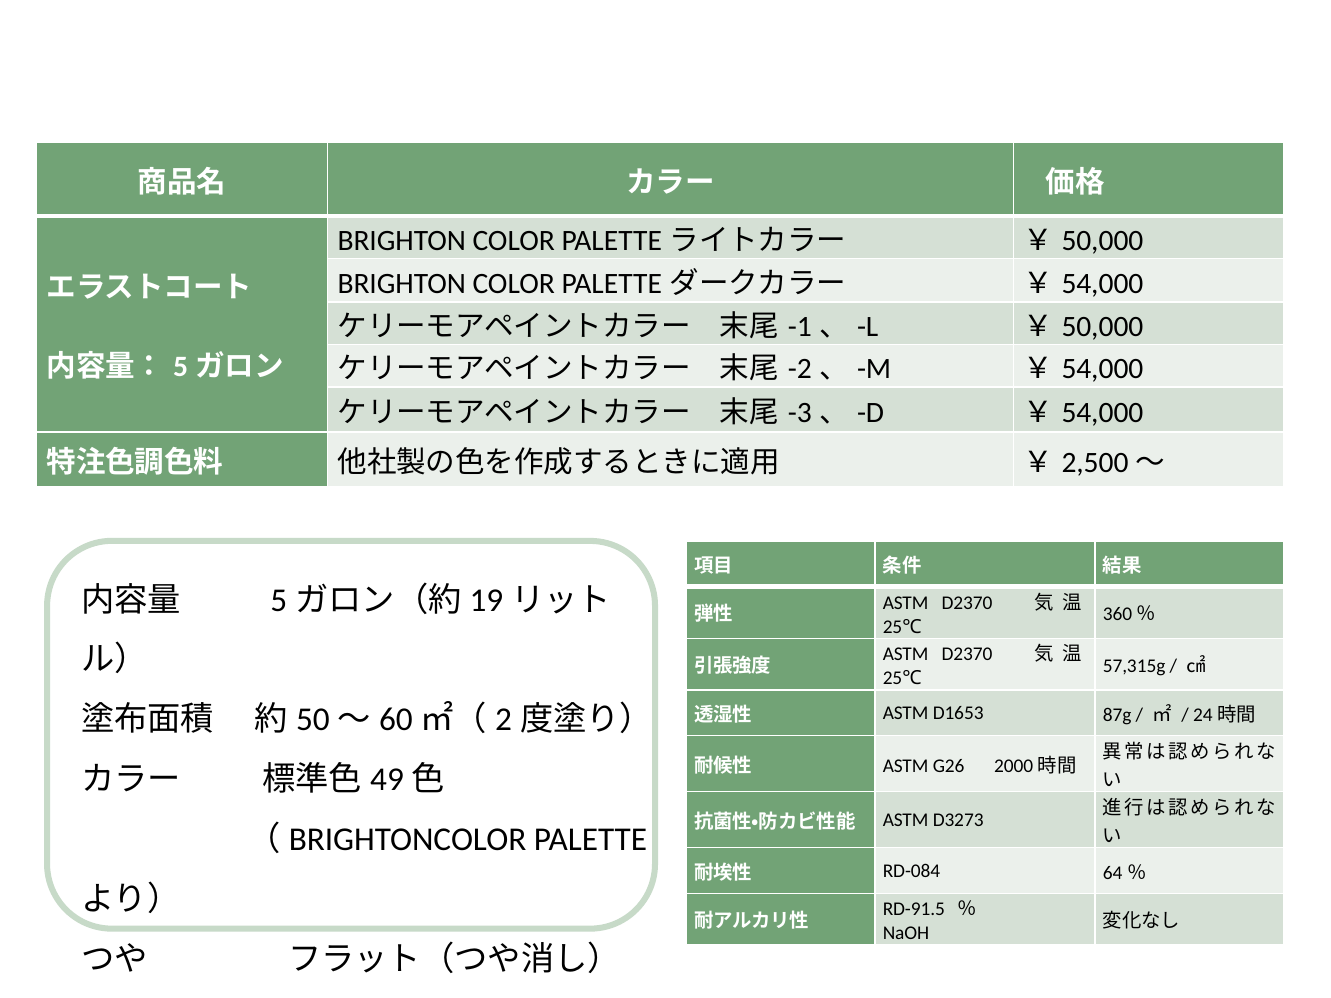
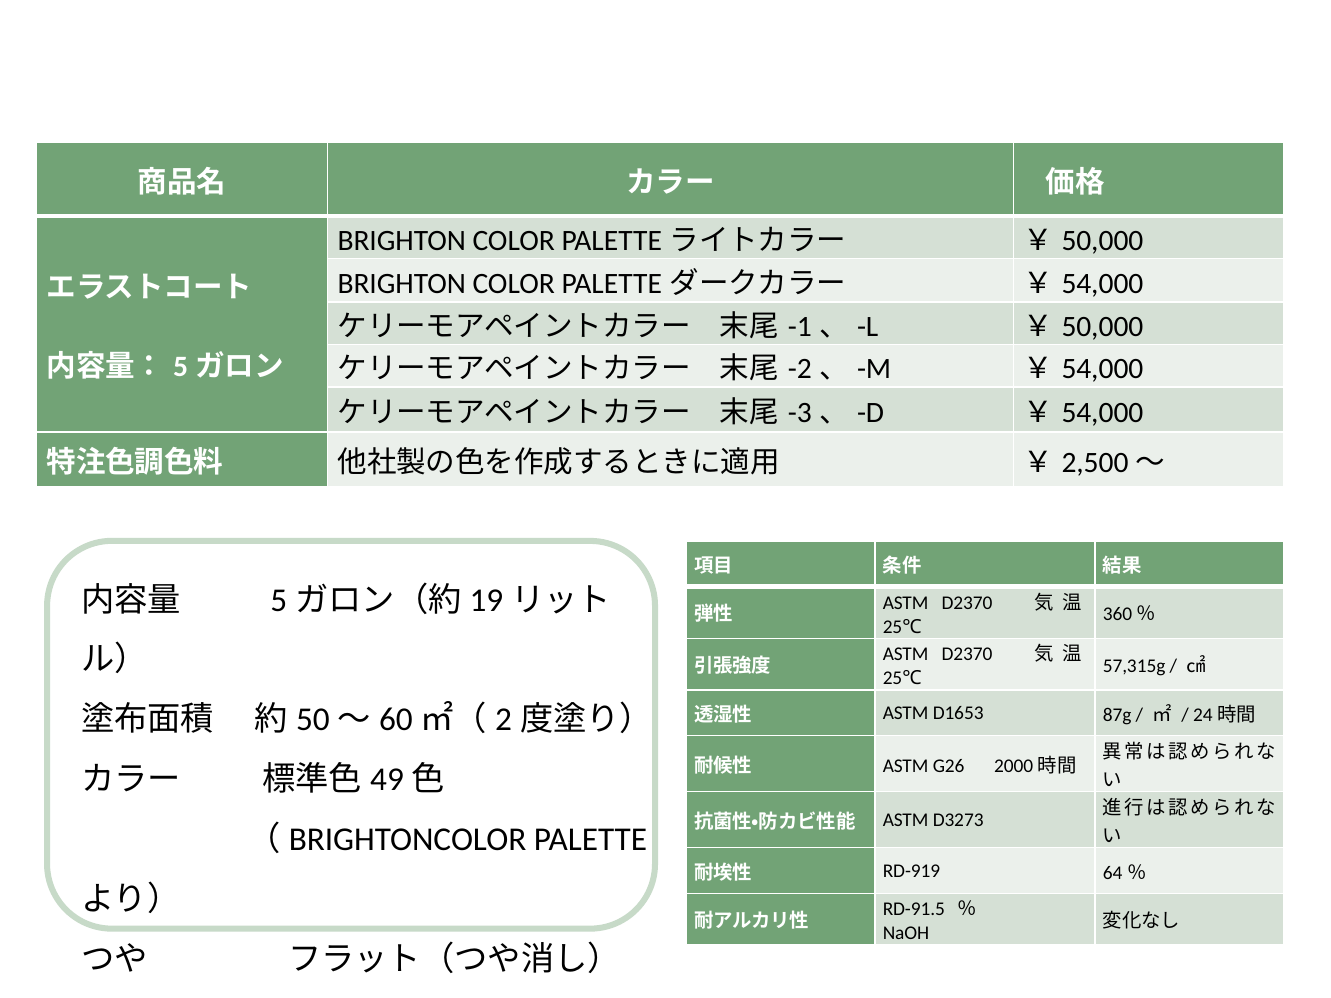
RD-084: RD-084 -> RD-919 (911, 871)
